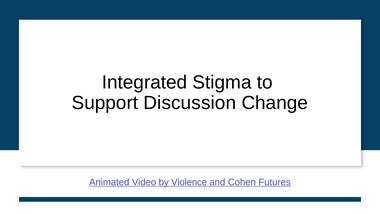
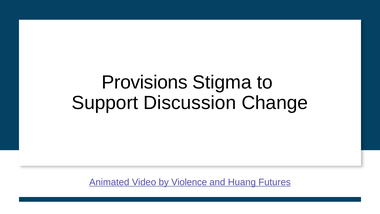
Integrated: Integrated -> Provisions (145, 82)
Cohen: Cohen -> Huang (242, 182)
